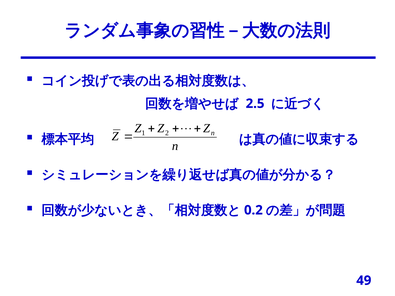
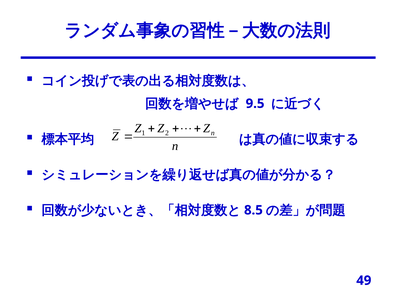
2.5: 2.5 -> 9.5 (255, 104)
0.2: 0.2 -> 8.5 (253, 210)
